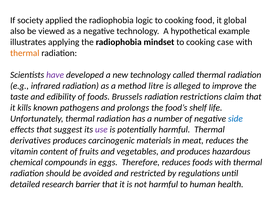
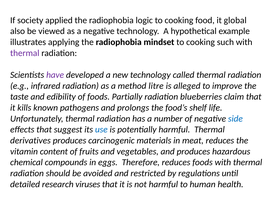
case: case -> such (225, 42)
thermal colour: orange -> purple (25, 53)
Brussels: Brussels -> Partially (127, 97)
restrictions: restrictions -> blueberries (201, 97)
use colour: purple -> blue (101, 129)
barrier: barrier -> viruses (88, 184)
